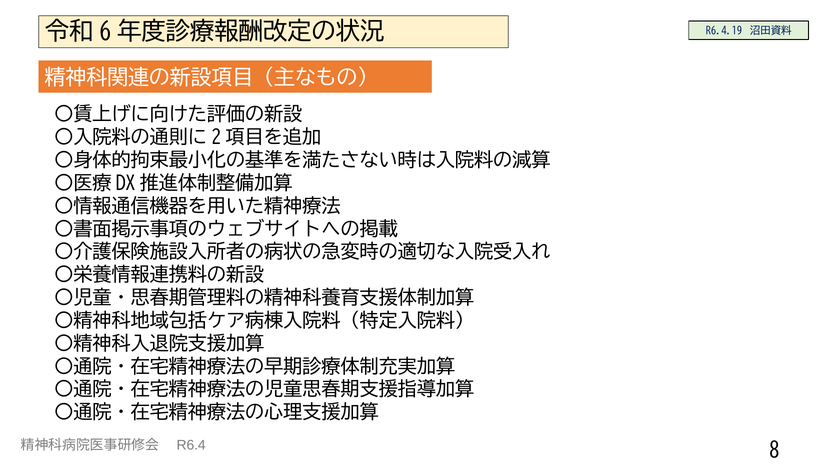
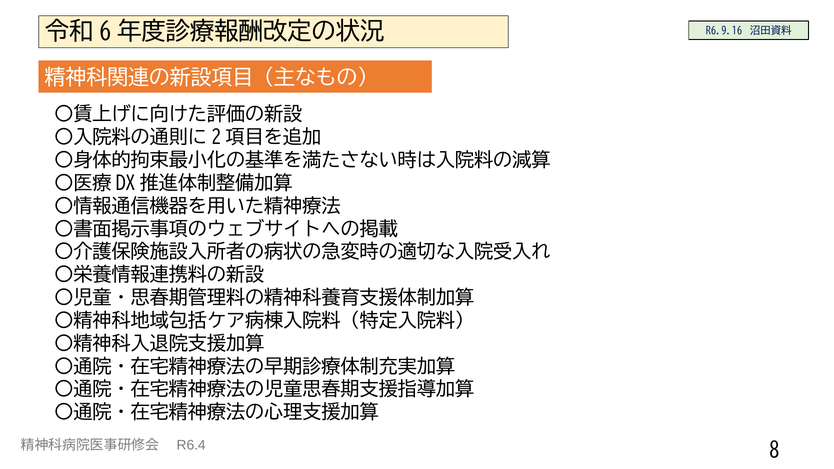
R6.4.19: R6.4.19 -> R6.9.16 (724, 31)
